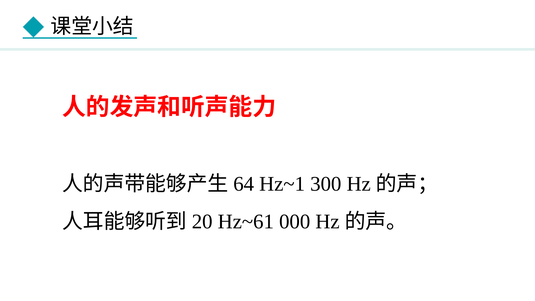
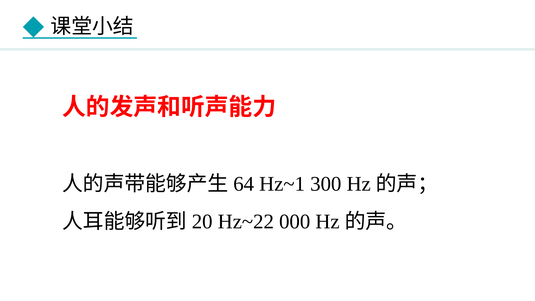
Hz~61: Hz~61 -> Hz~22 (246, 221)
